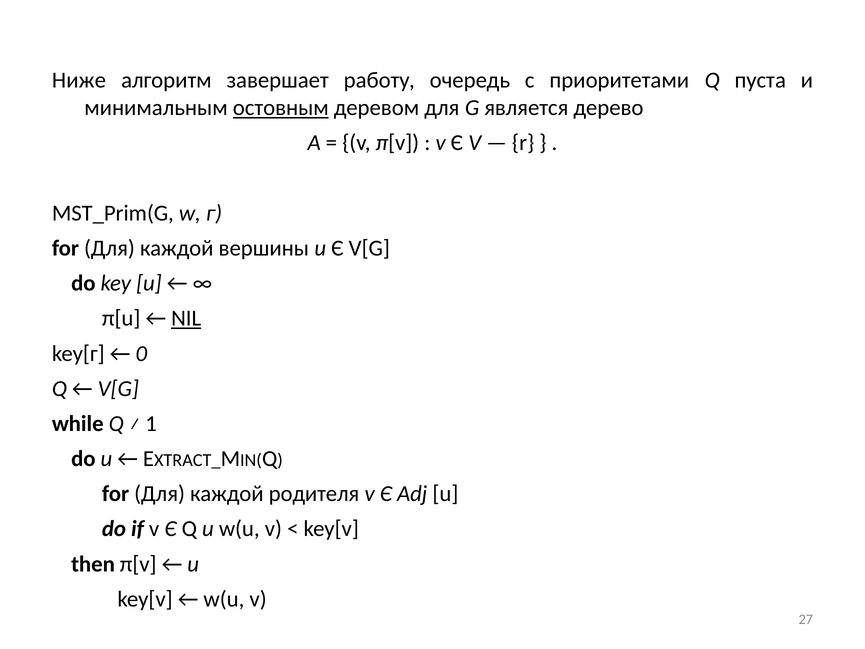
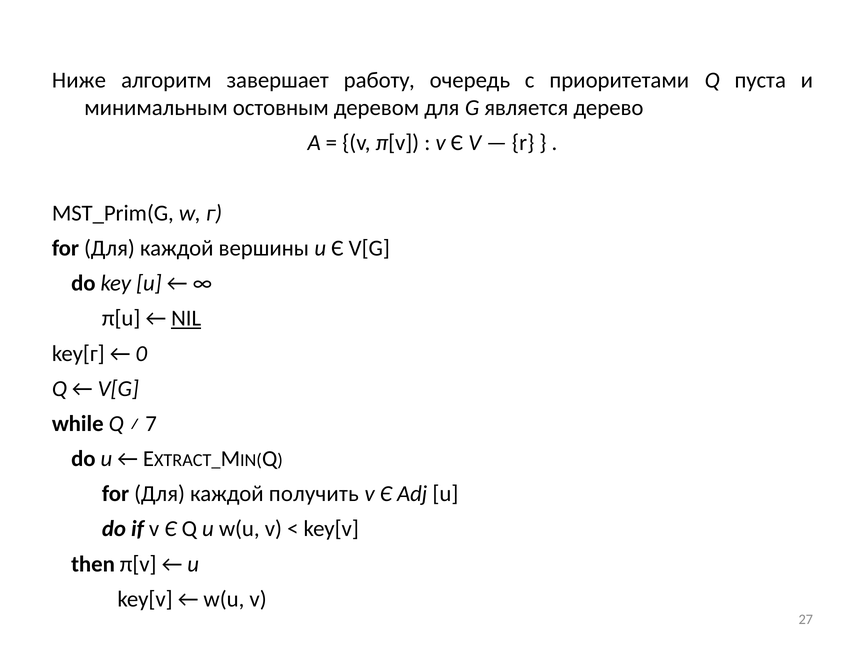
остовным underline: present -> none (281, 108)
1: 1 -> 7 (151, 424)
родителя: родителя -> получить (314, 494)
